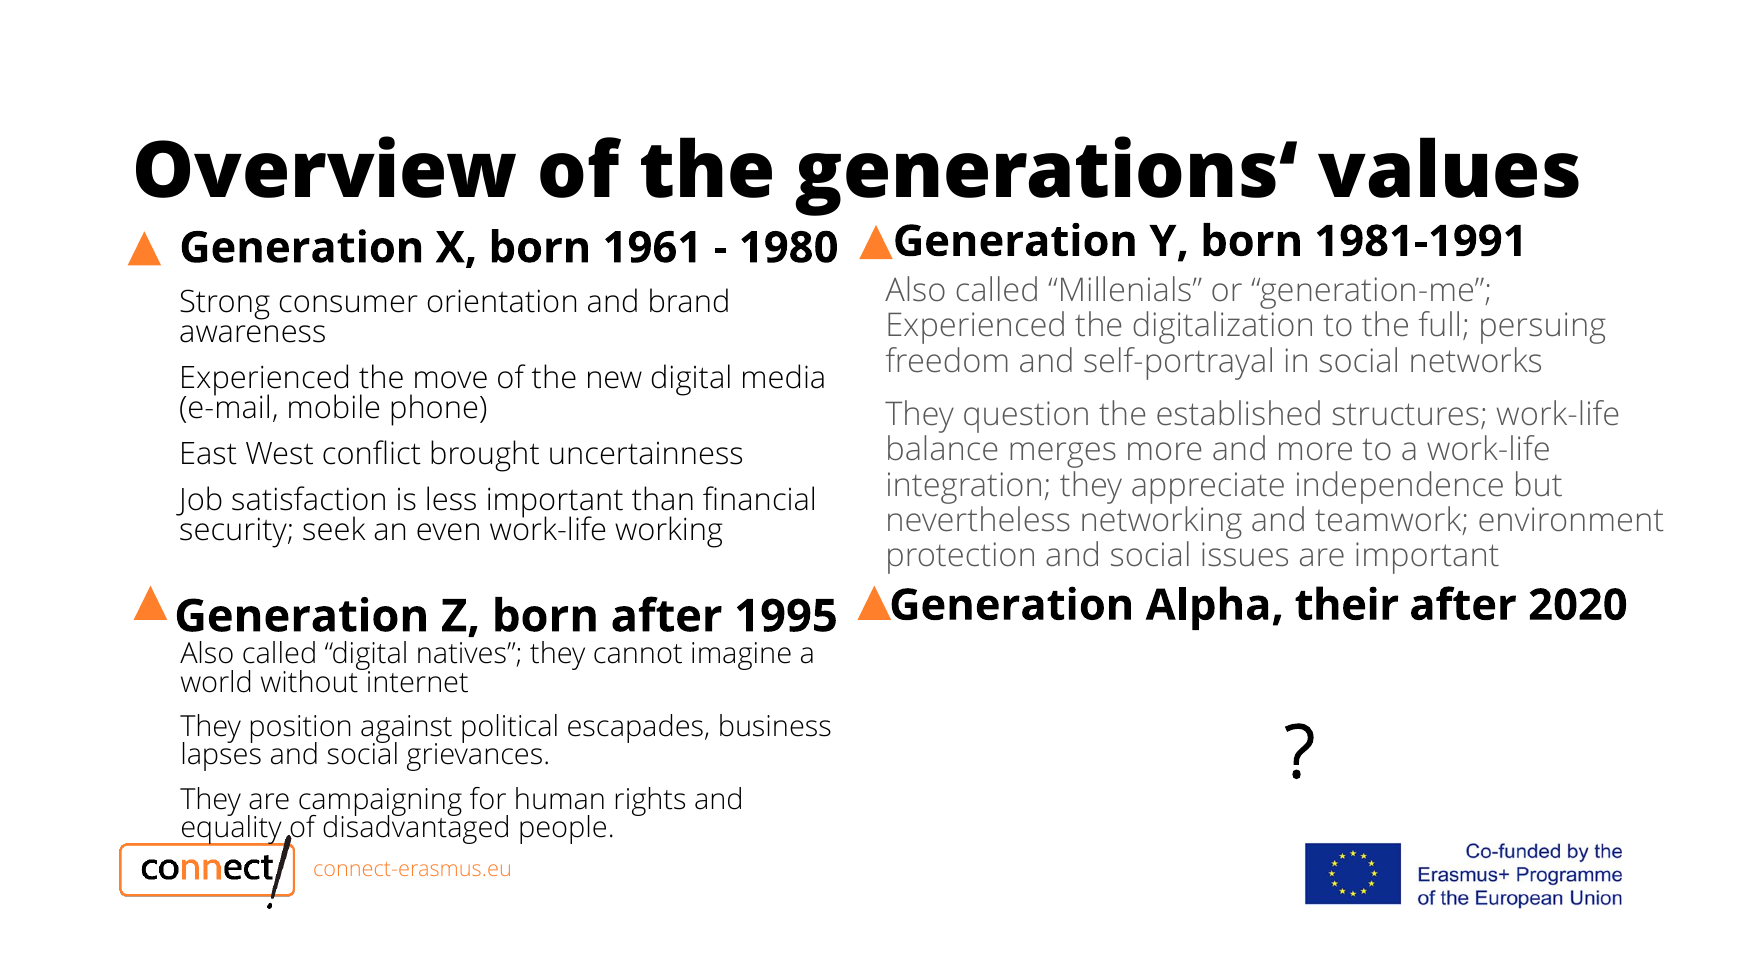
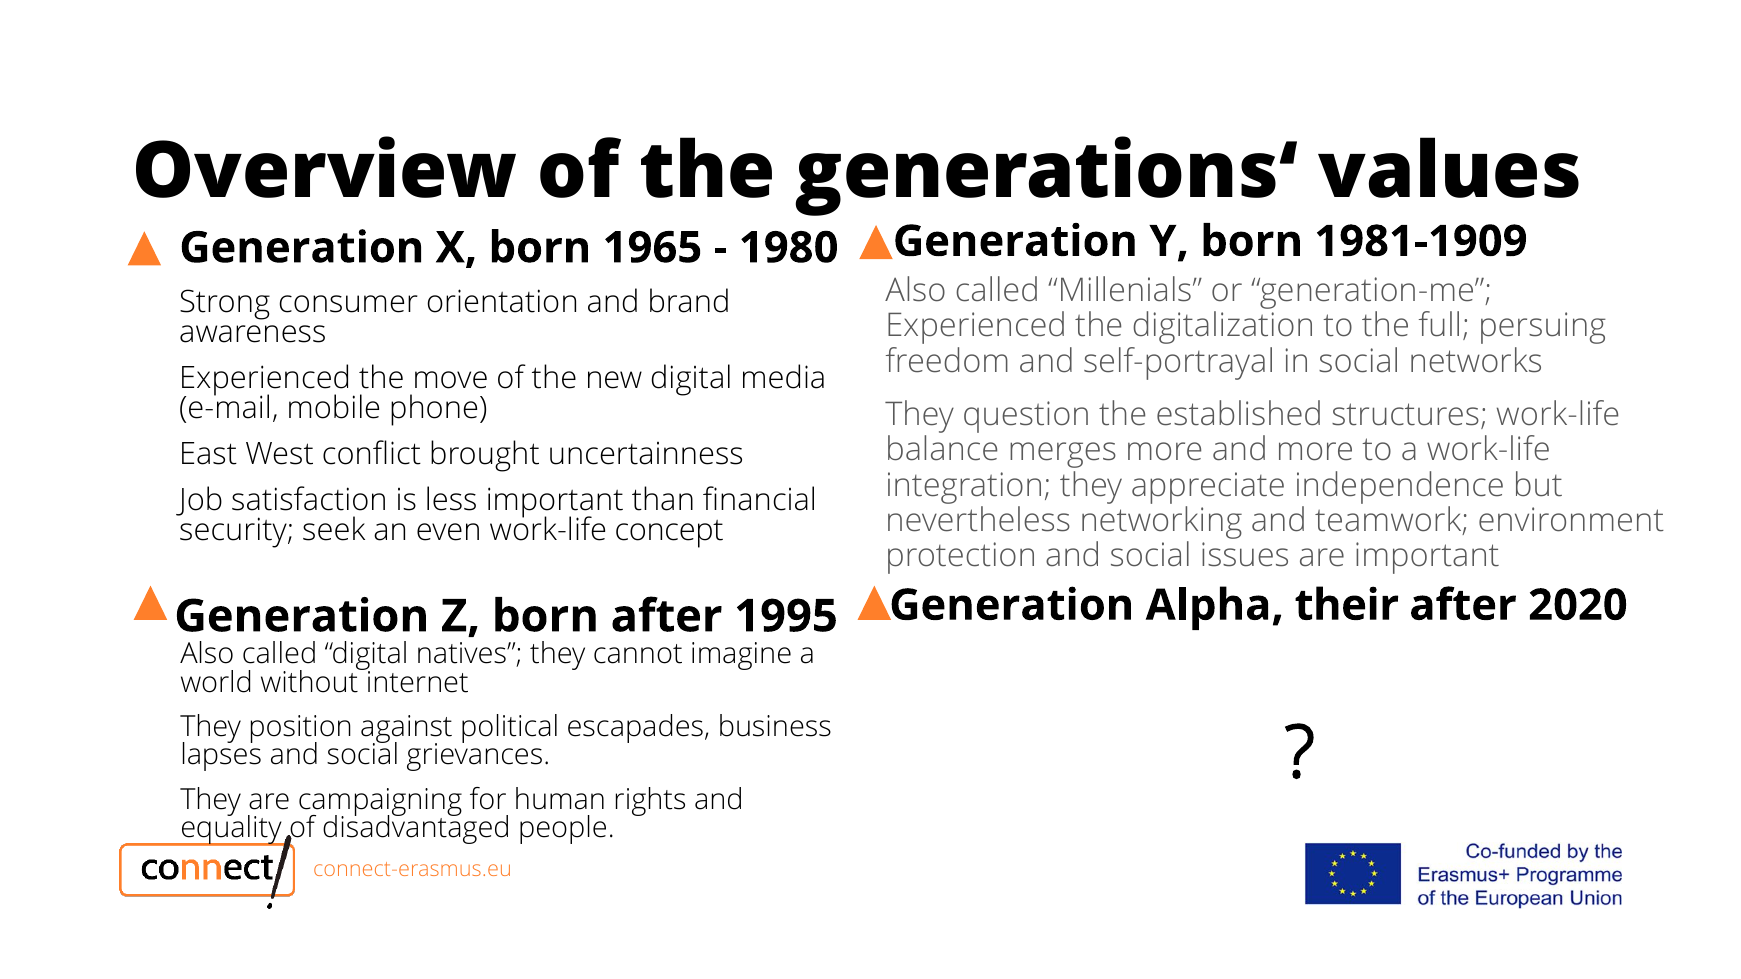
1981-1991: 1981-1991 -> 1981-1909 (1421, 242)
1961: 1961 -> 1965 (652, 248)
working: working -> concept (669, 531)
